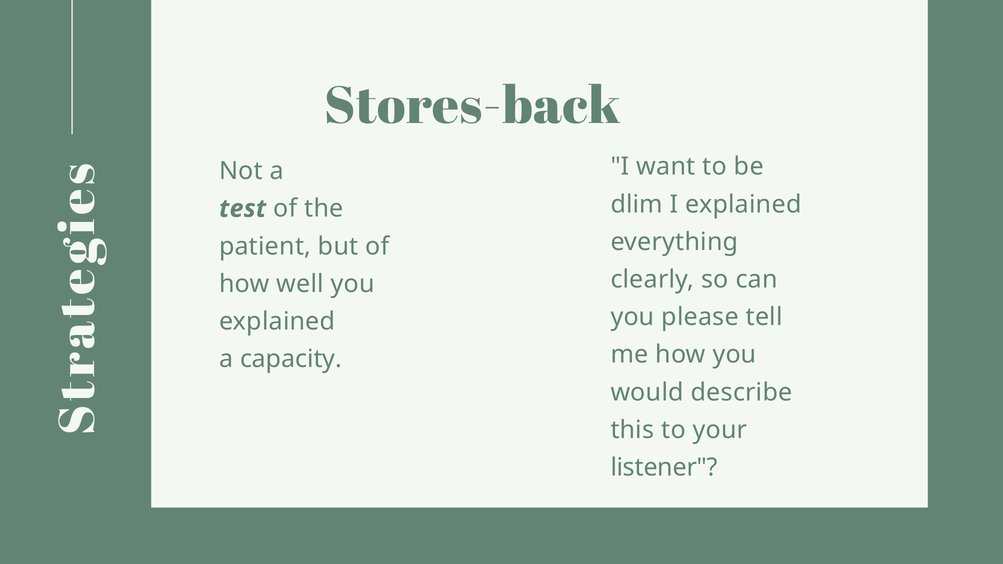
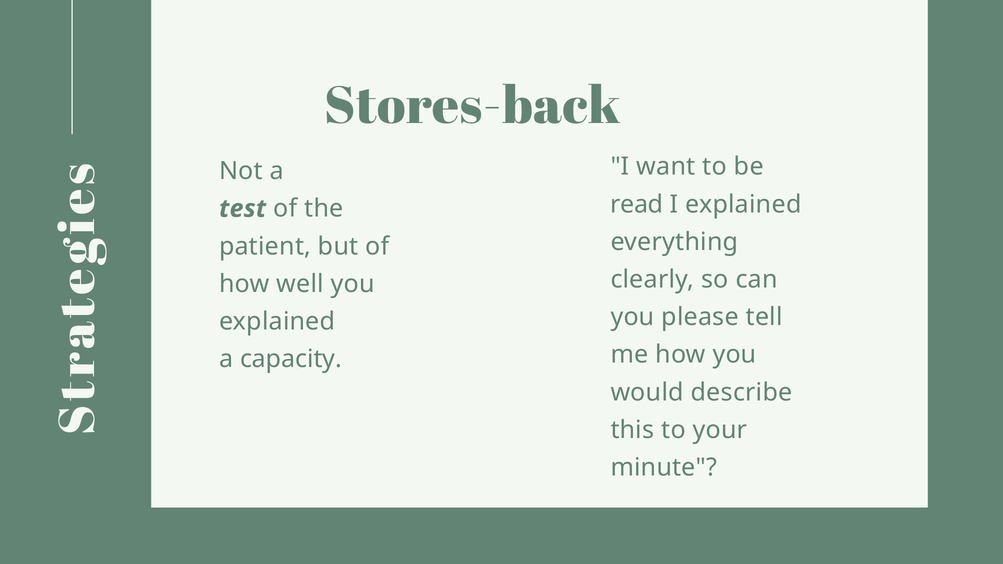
dlim: dlim -> read (637, 204)
listener: listener -> minute (664, 468)
